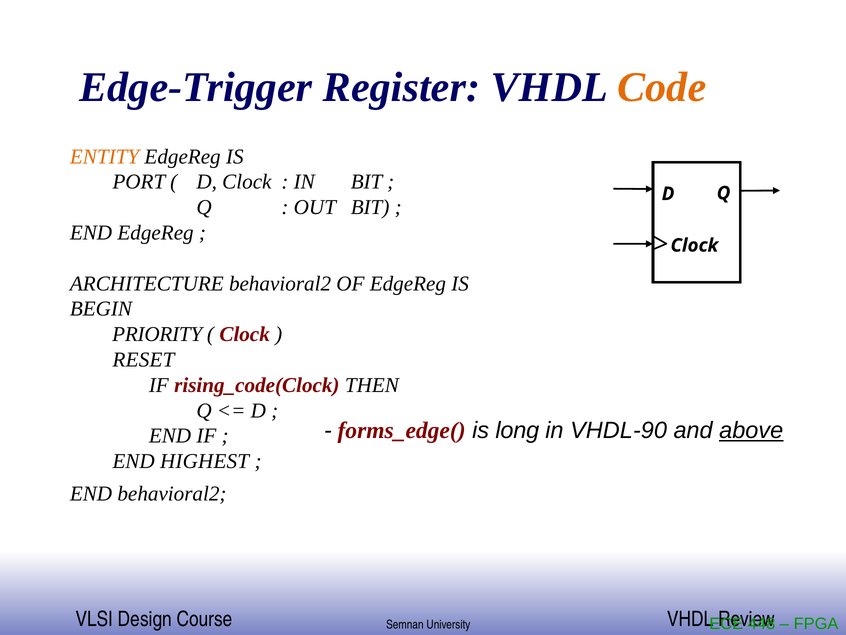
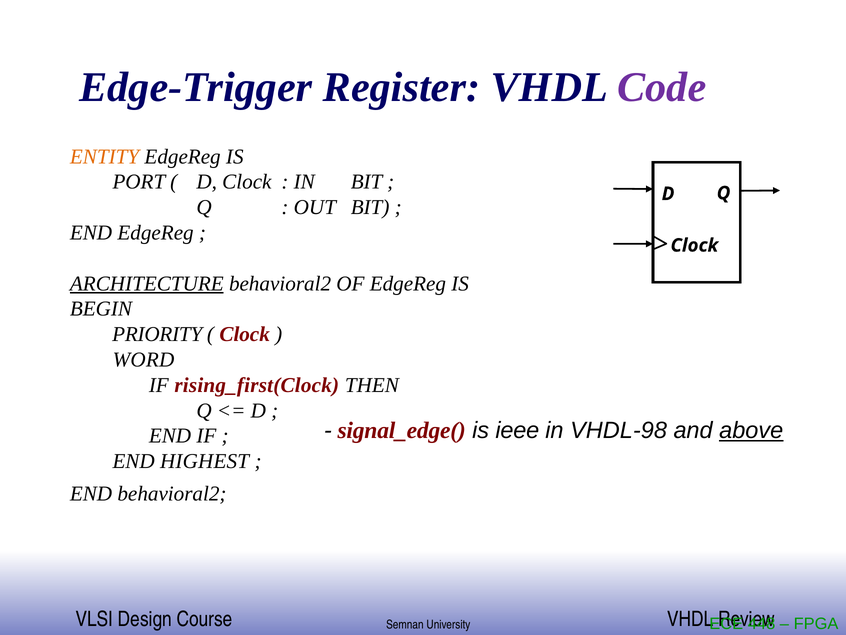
Code colour: orange -> purple (662, 87)
ARCHITECTURE underline: none -> present (147, 283)
RESET: RESET -> WORD (144, 360)
rising_code(Clock: rising_code(Clock -> rising_first(Clock (257, 385)
forms_edge(: forms_edge( -> signal_edge( (402, 430)
long: long -> ieee (517, 430)
VHDL-90: VHDL-90 -> VHDL-98 (619, 430)
